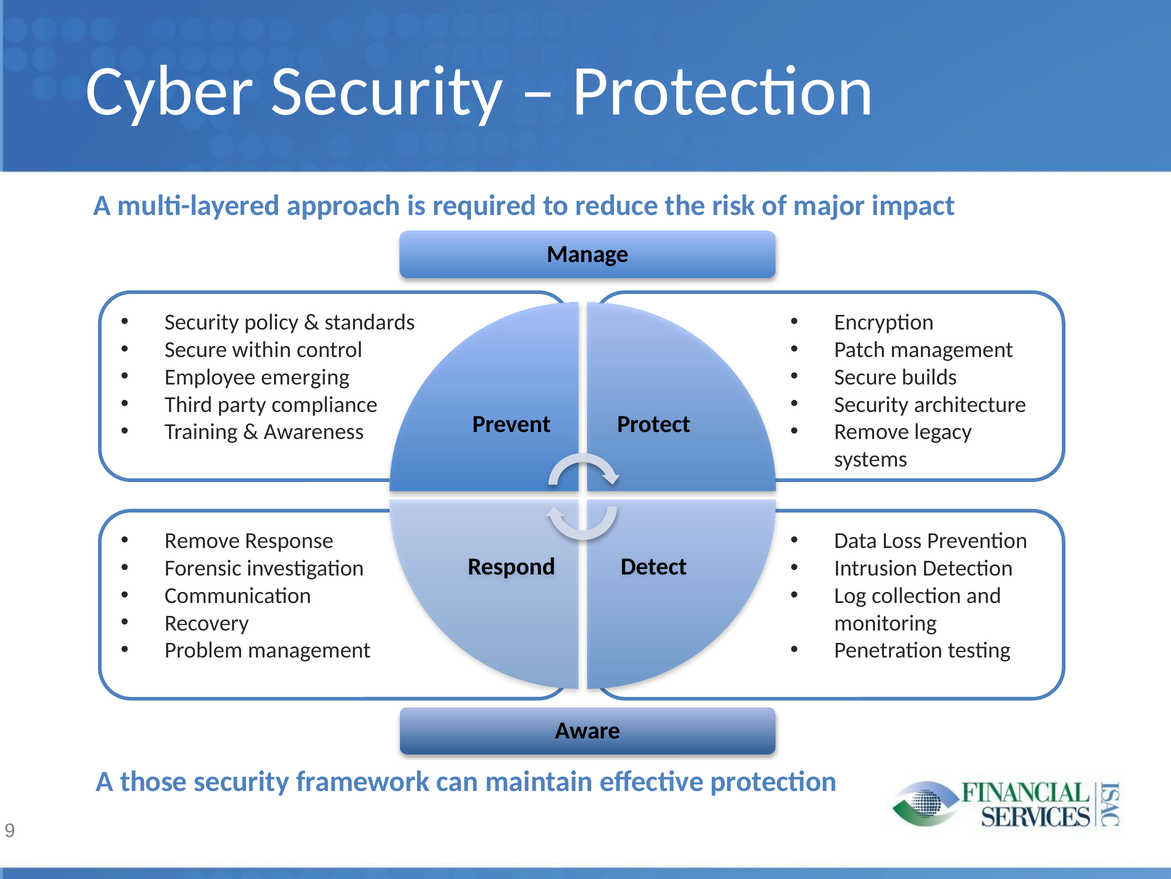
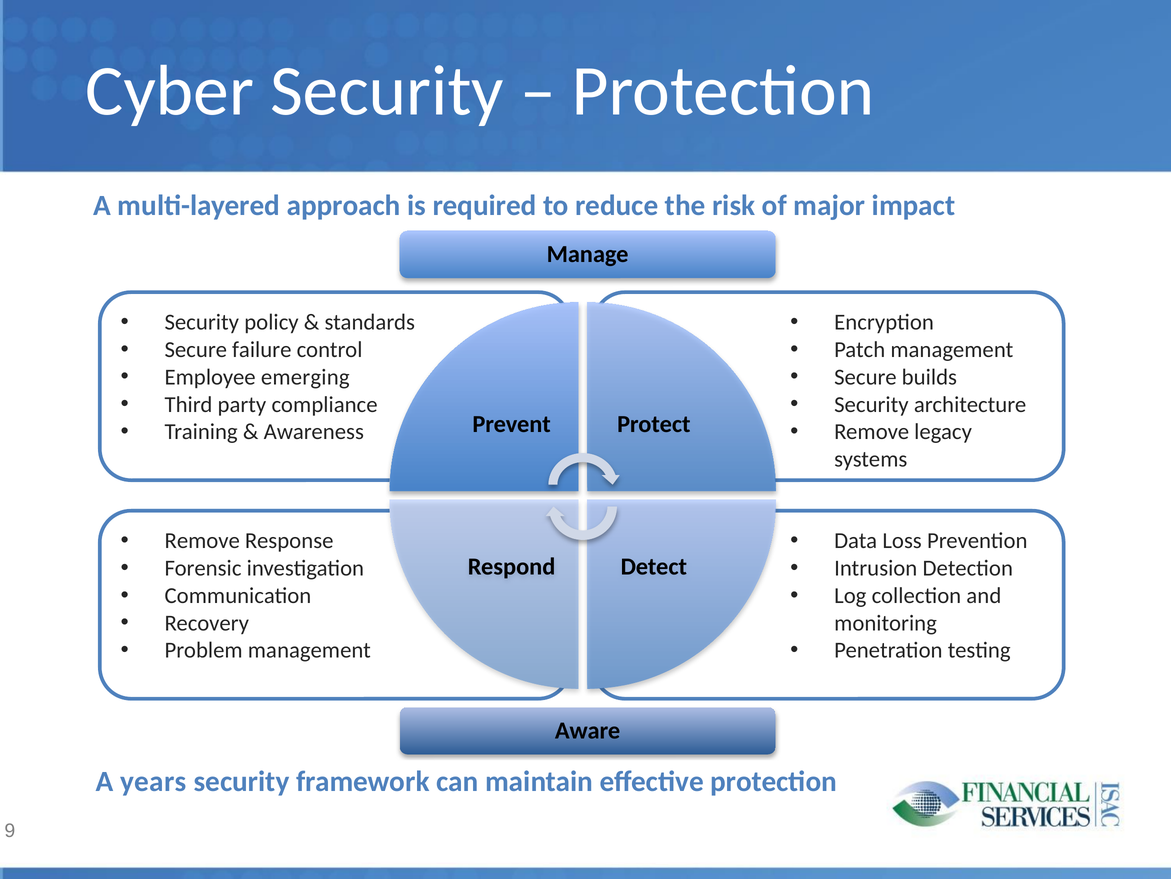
within: within -> failure (262, 350)
those: those -> years (153, 781)
